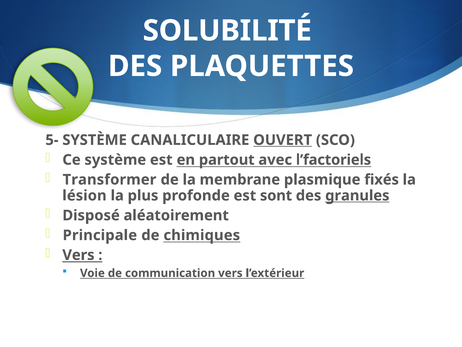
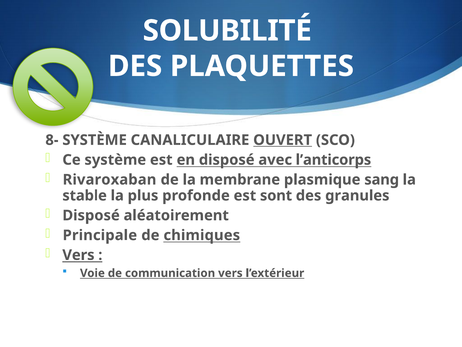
5-: 5- -> 8- (52, 140)
en partout: partout -> disposé (227, 160)
l’factoriels: l’factoriels -> l’anticorps (333, 160)
Transformer: Transformer -> Rivaroxaban (109, 179)
fixés: fixés -> sang (382, 179)
lésion: lésion -> stable (85, 195)
granules underline: present -> none (357, 195)
